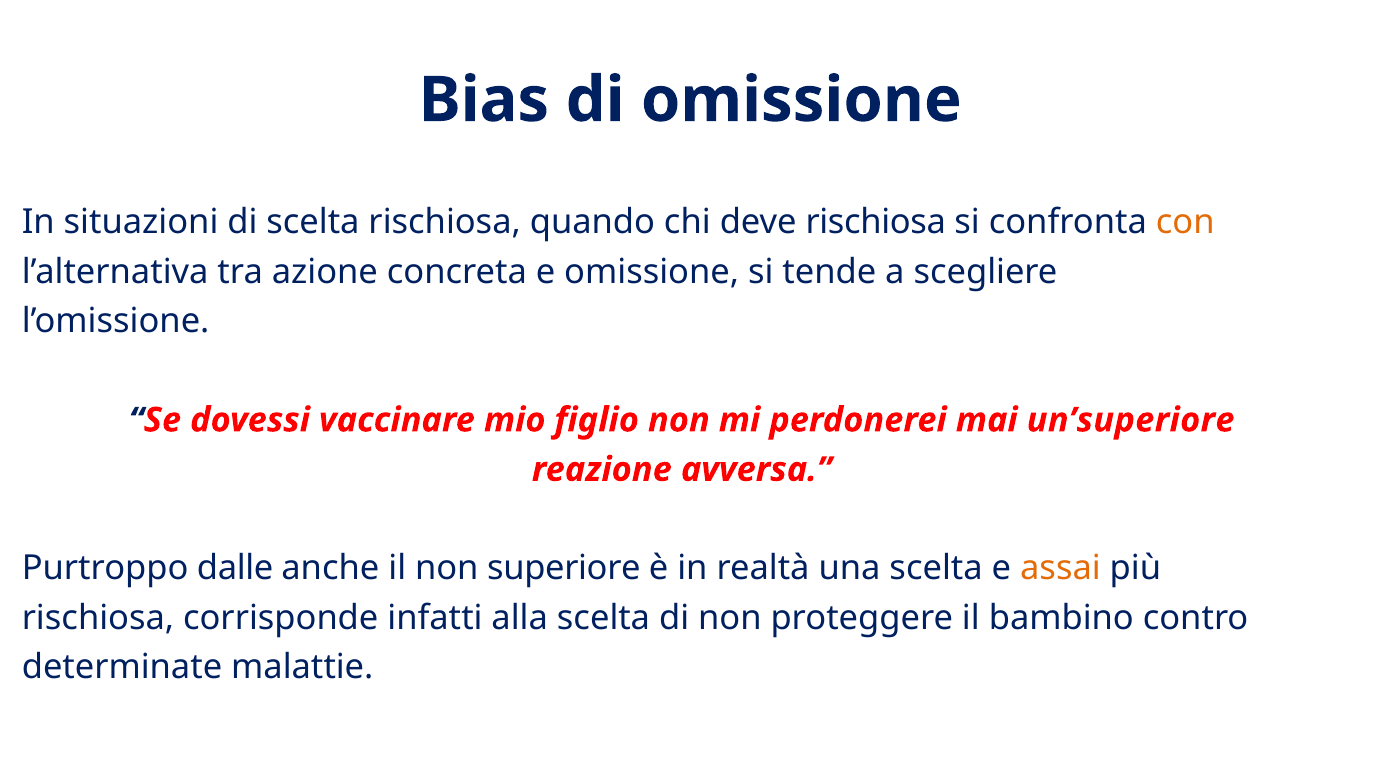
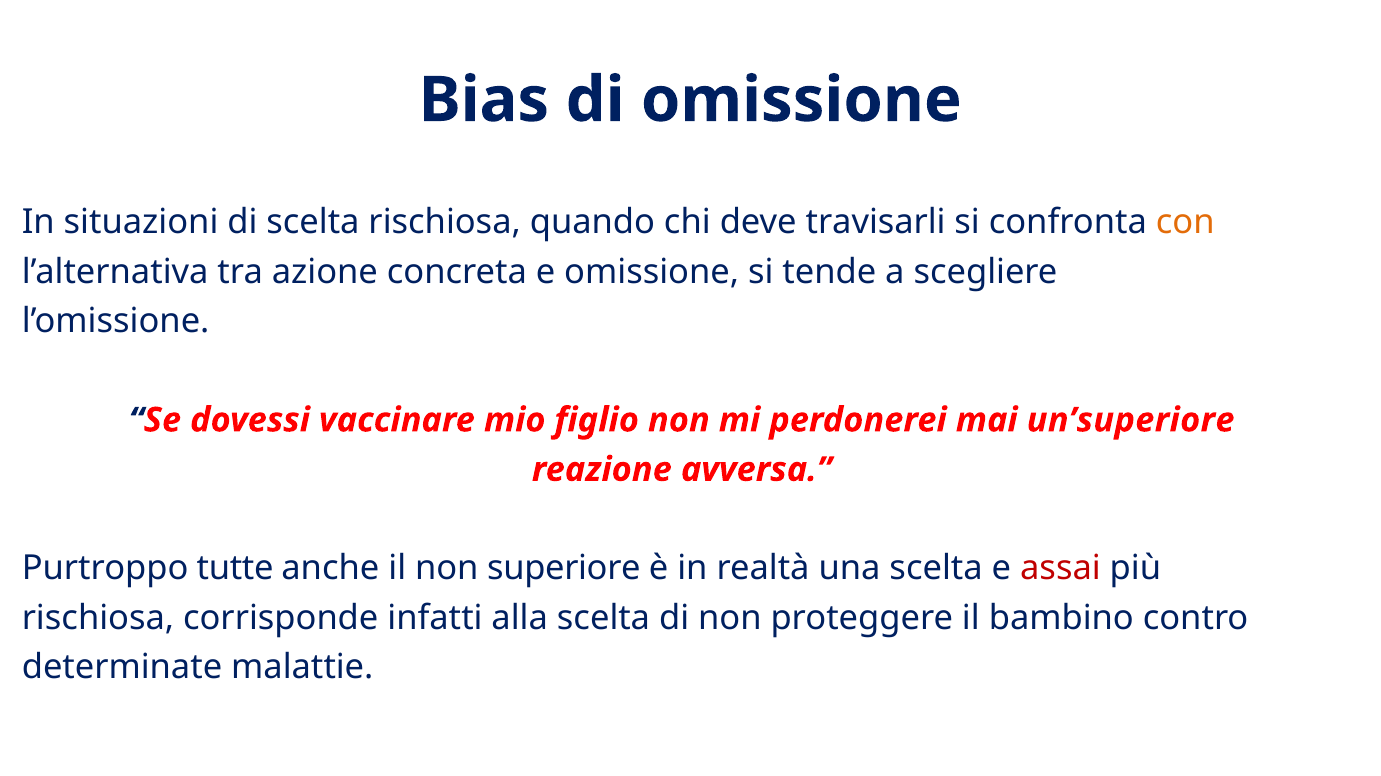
deve rischiosa: rischiosa -> travisarli (876, 222)
dalle: dalle -> tutte (235, 568)
assai colour: orange -> red (1060, 568)
